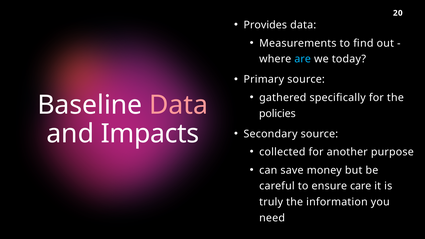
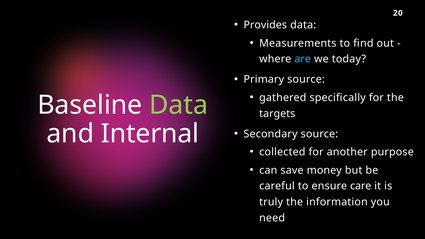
Data colour: pink -> light green (179, 105)
policies: policies -> targets (277, 114)
Impacts: Impacts -> Internal (150, 134)
